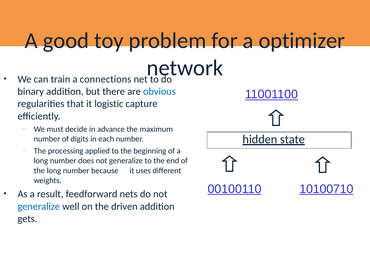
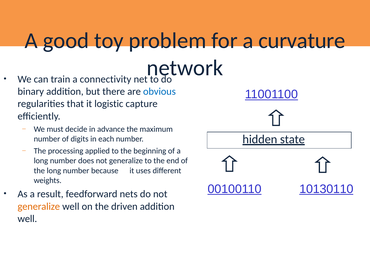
optimizer: optimizer -> curvature (302, 41)
connections: connections -> connectivity (106, 79)
10100710: 10100710 -> 10130110 (326, 189)
generalize colour: blue -> orange (39, 207)
gets: gets -> well (27, 219)
